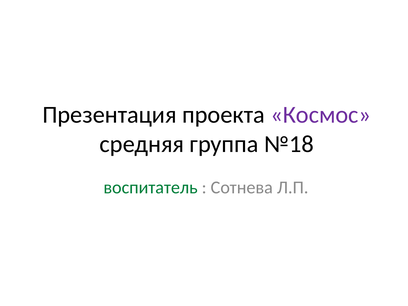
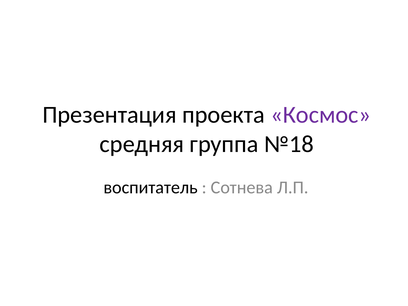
воспитатель colour: green -> black (151, 188)
